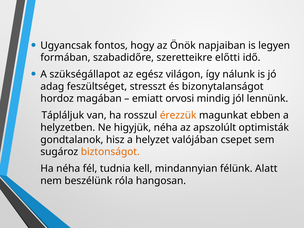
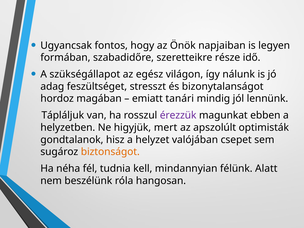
előtti: előtti -> része (228, 58)
orvosi: orvosi -> tanári (180, 99)
érezzük colour: orange -> purple (178, 115)
higyjük néha: néha -> mert (166, 128)
